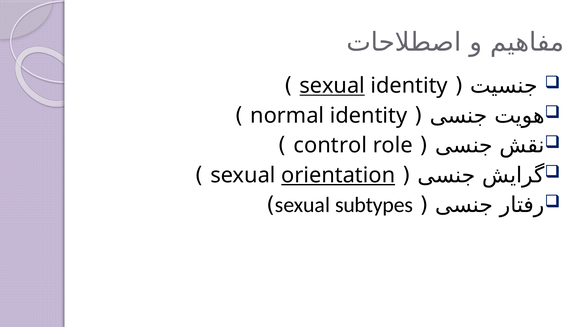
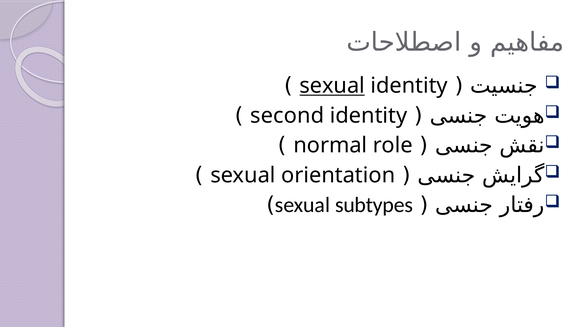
normal: normal -> second (287, 116)
control: control -> normal (330, 146)
orientation underline: present -> none (338, 175)
